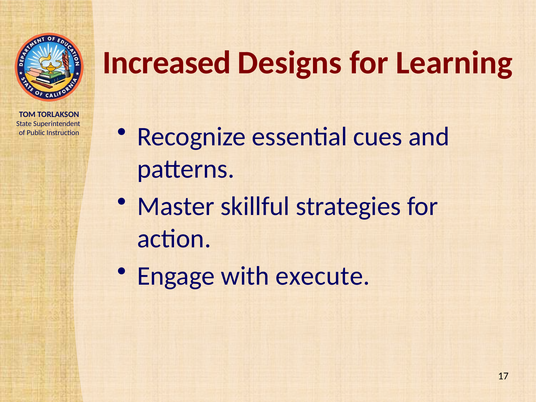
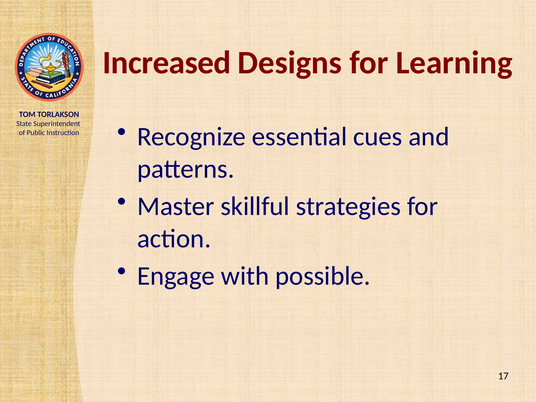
execute: execute -> possible (323, 276)
